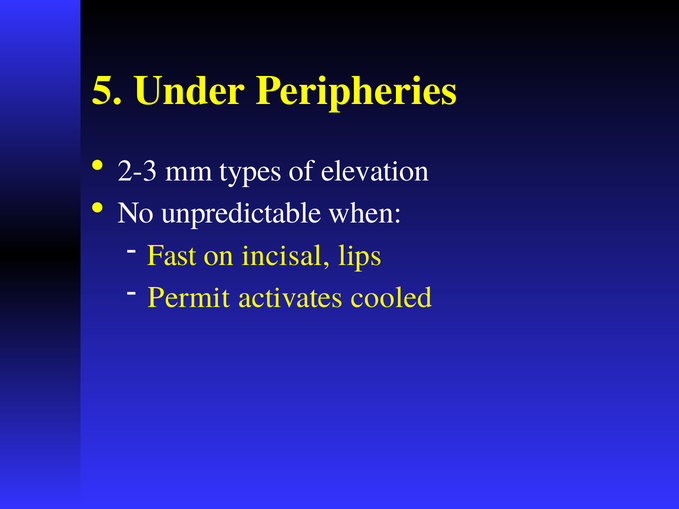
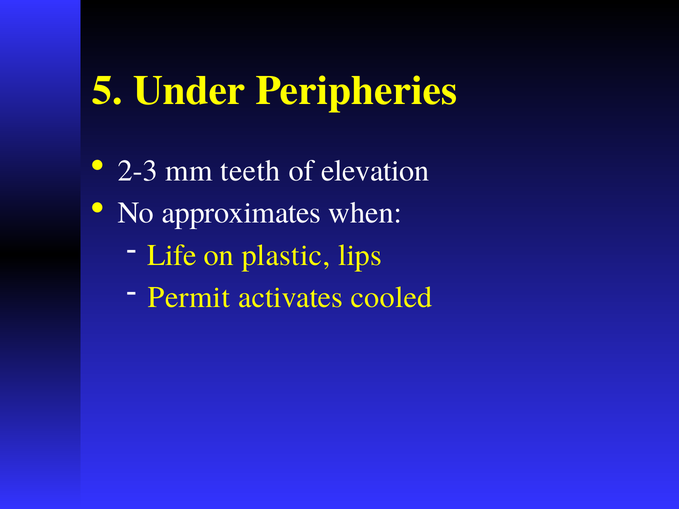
types: types -> teeth (250, 171)
unpredictable: unpredictable -> approximates (241, 213)
Fast: Fast -> Life (172, 255)
incisal: incisal -> plastic (286, 255)
